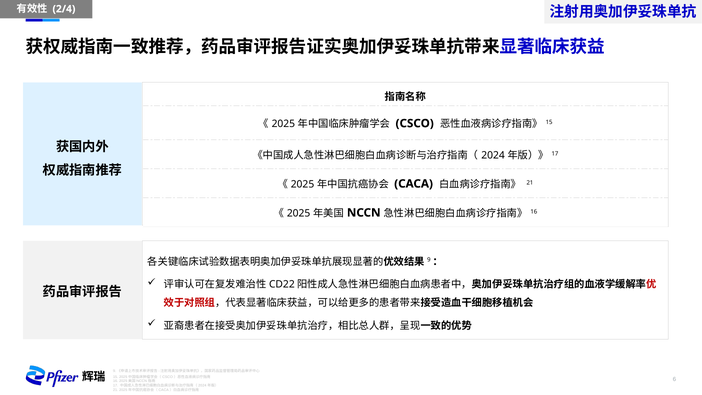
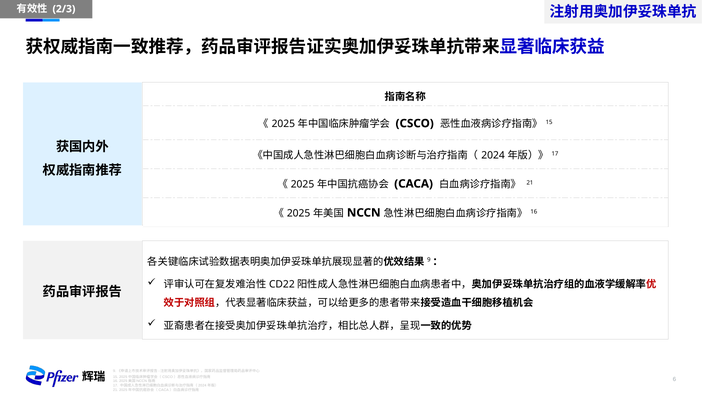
2/4: 2/4 -> 2/3 (64, 9)
